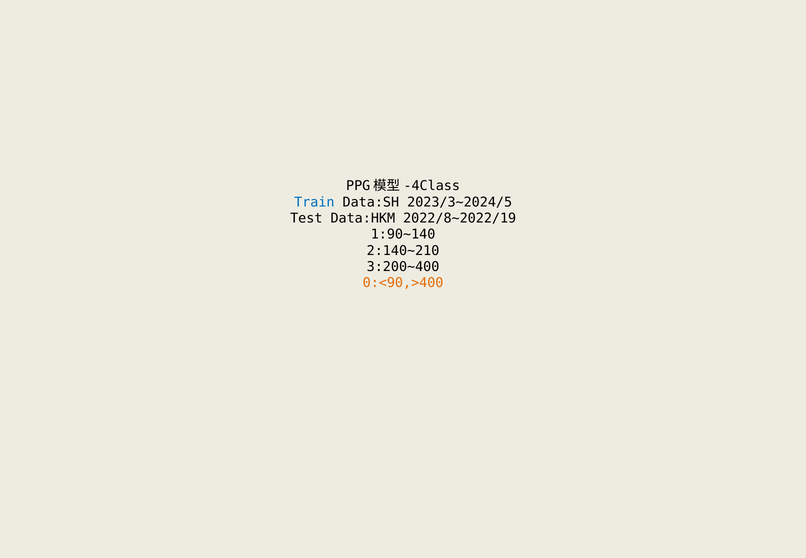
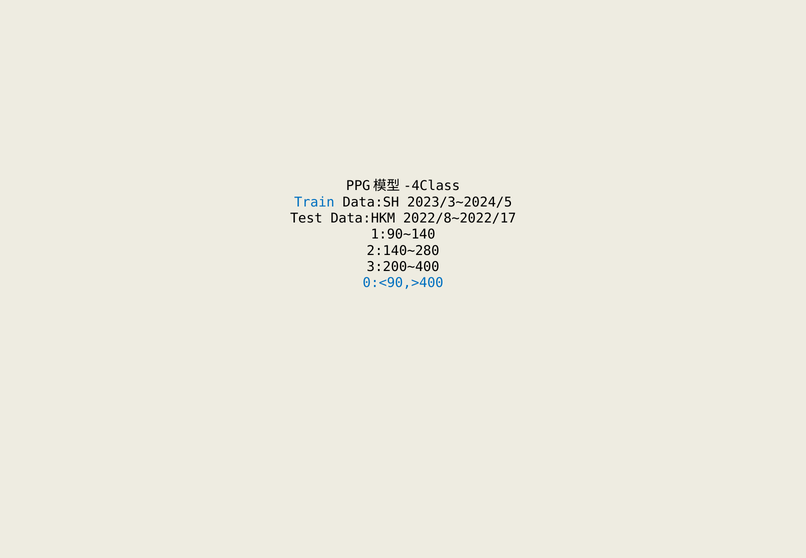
2022/8~2022/19: 2022/8~2022/19 -> 2022/8~2022/17 (460, 218)
2:140~210: 2:140~210 -> 2:140~280 (403, 251)
0:<90,>400 colour: orange -> blue (403, 283)
